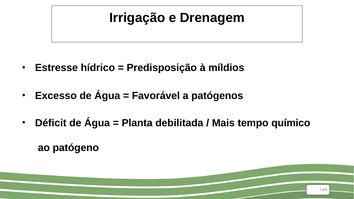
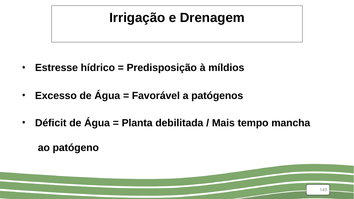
químico: químico -> mancha (291, 123)
